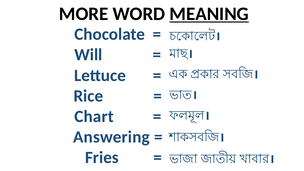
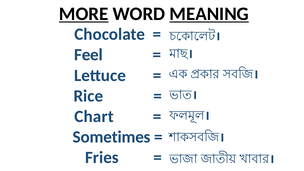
MORE underline: none -> present (84, 14)
Will: Will -> Feel (88, 55)
Answering: Answering -> Sometimes (112, 137)
